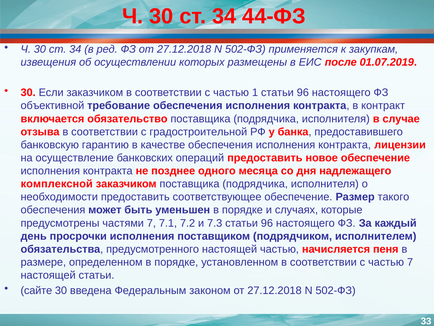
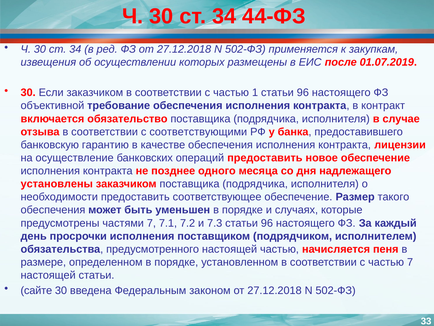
градостроительной: градостроительной -> соответствующими (198, 132)
комплексной: комплексной -> установлены (57, 184)
